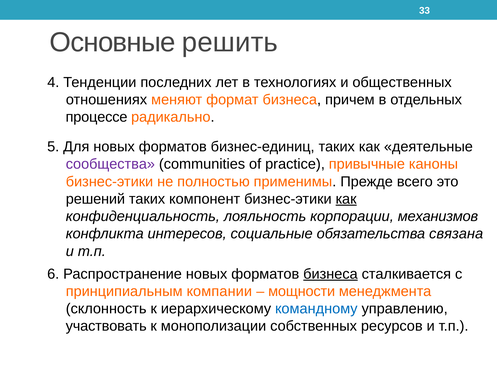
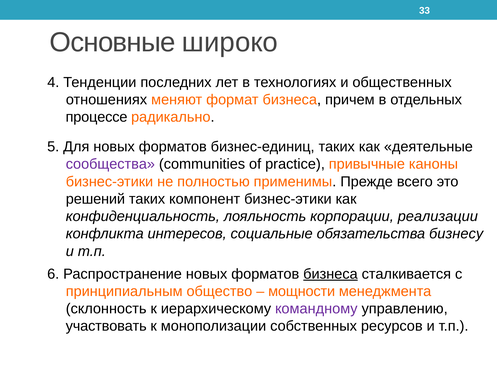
решить: решить -> широко (230, 42)
как underline: present -> none (346, 199)
механизмов: механизмов -> реализации (438, 216)
связана: связана -> бизнесу (456, 234)
компании: компании -> общество (219, 291)
командному colour: blue -> purple (316, 309)
